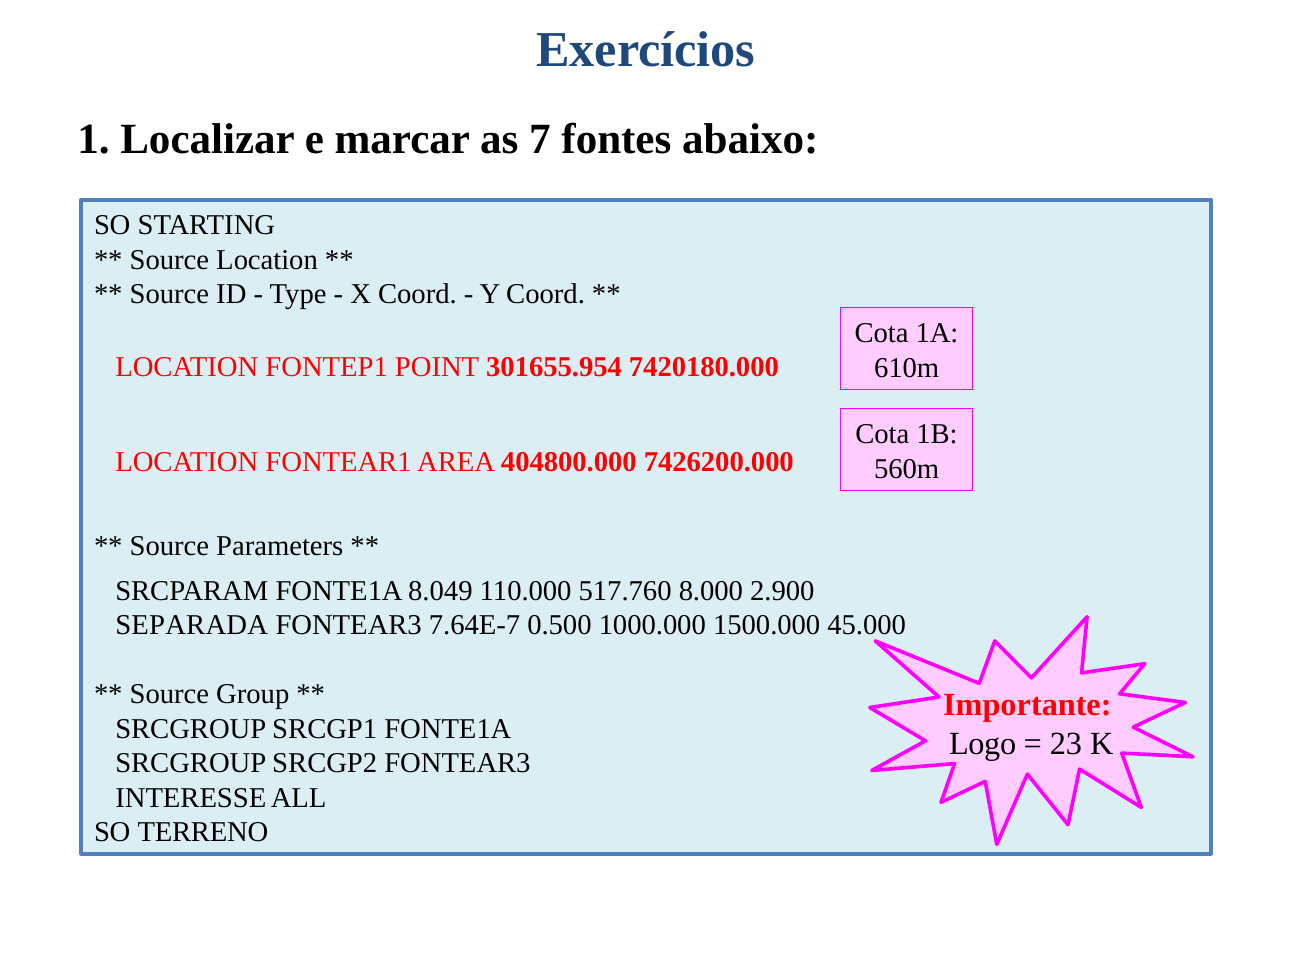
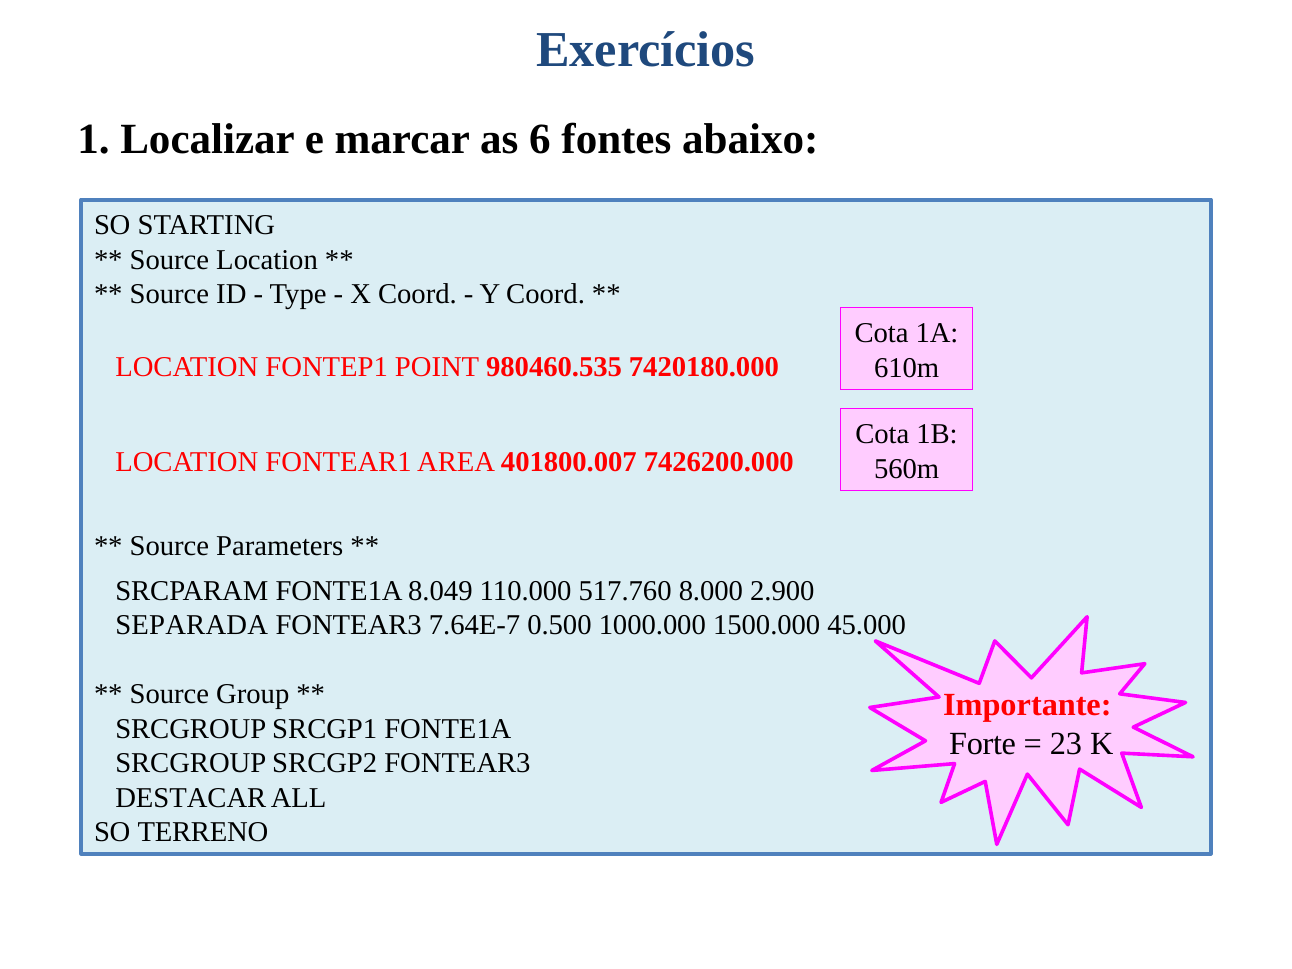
7: 7 -> 6 (540, 139)
301655.954: 301655.954 -> 980460.535 (554, 367)
404800.000: 404800.000 -> 401800.007 (569, 462)
Logo: Logo -> Forte (983, 744)
INTERESSE: INTERESSE -> DESTACAR (191, 798)
